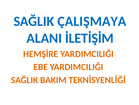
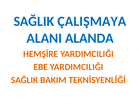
İLETİŞİM: İLETİŞİM -> ALANDA (89, 38)
